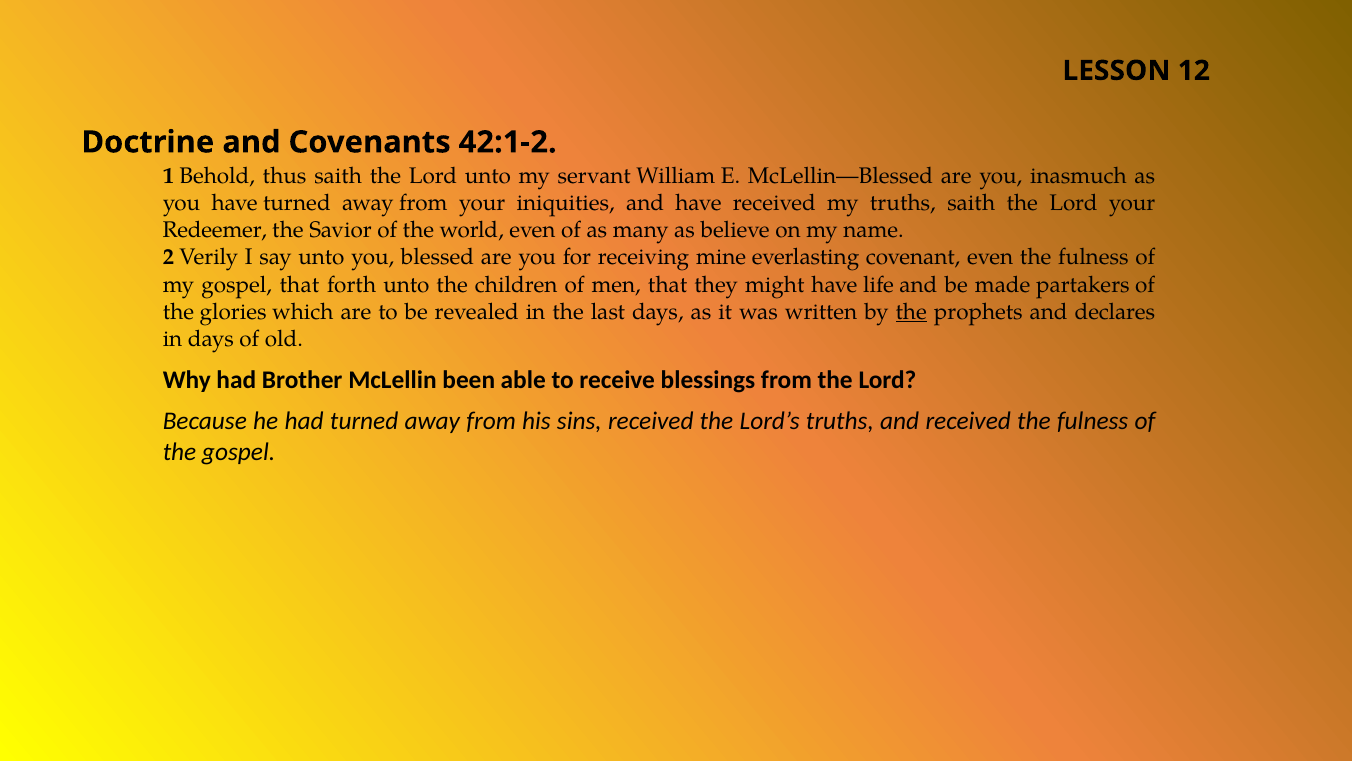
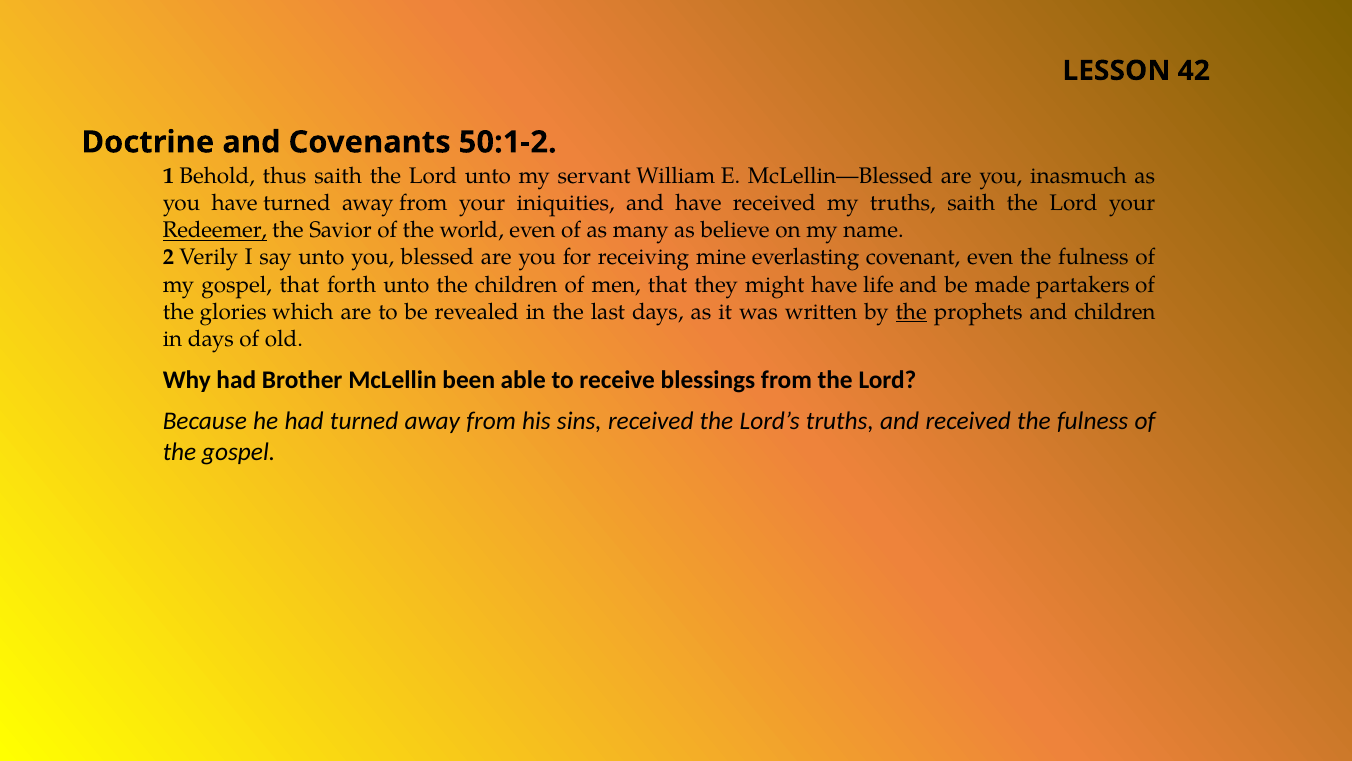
12: 12 -> 42 (1194, 71)
42:1-2: 42:1-2 -> 50:1-2 (508, 142)
Redeemer underline: none -> present (215, 230)
and declares: declares -> children (1115, 311)
